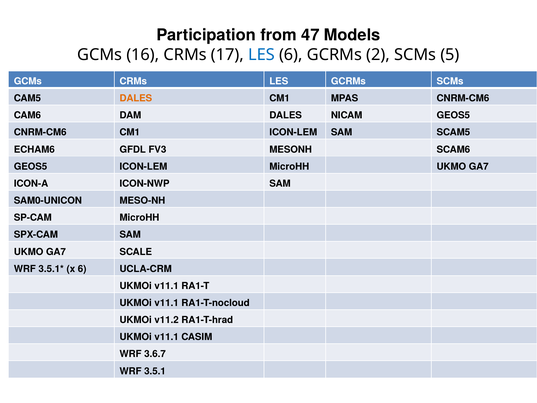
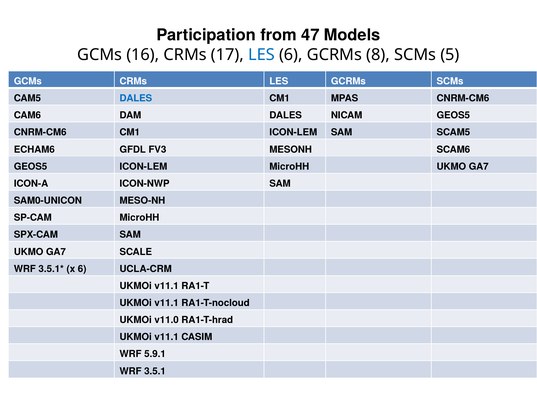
2: 2 -> 8 (378, 55)
DALES colour: orange -> blue (136, 98)
v11.2: v11.2 -> v11.0 (167, 320)
3.6.7: 3.6.7 -> 5.9.1 (155, 354)
